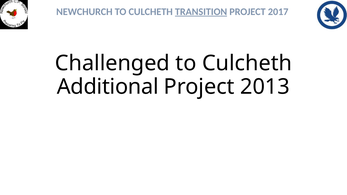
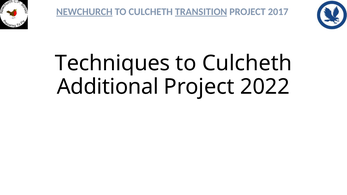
NEWCHURCH underline: none -> present (84, 12)
Challenged: Challenged -> Techniques (112, 63)
2013: 2013 -> 2022 (265, 87)
